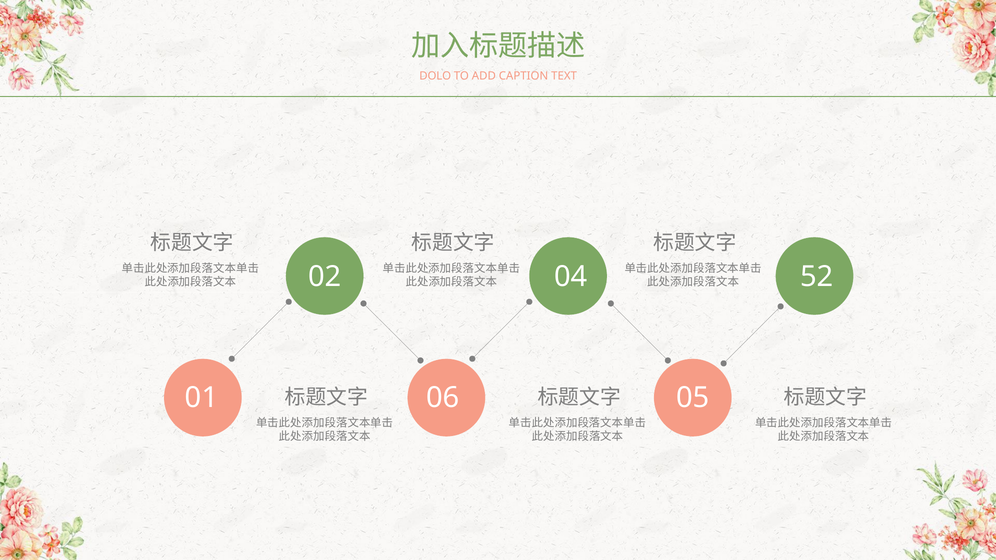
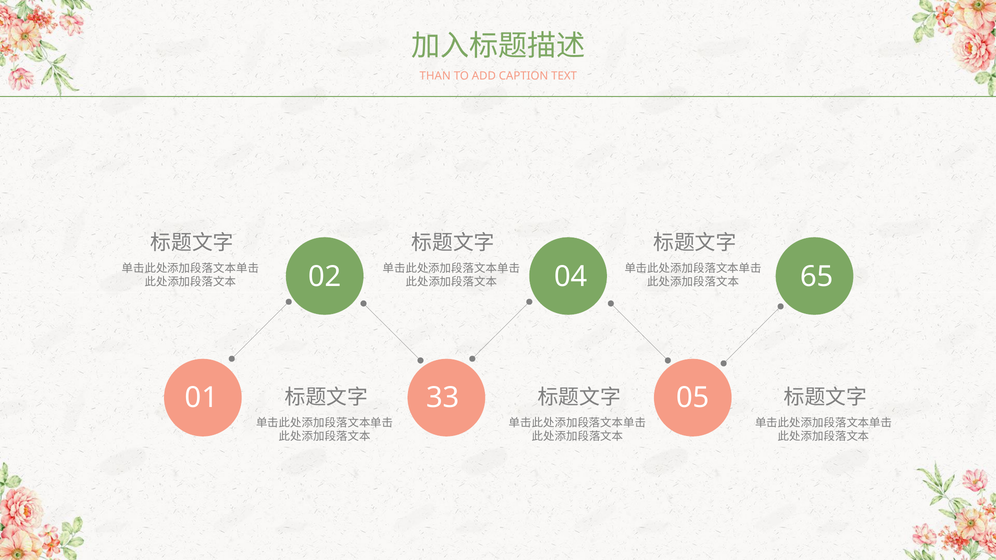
DOLO: DOLO -> THAN (435, 76)
52: 52 -> 65 (817, 277)
06: 06 -> 33 (443, 398)
